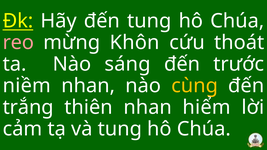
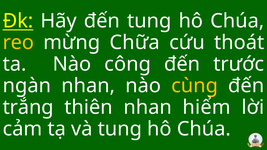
reo colour: pink -> yellow (18, 43)
Khôn: Khôn -> Chữa (135, 43)
sáng: sáng -> công (128, 64)
niềm: niềm -> ngàn (27, 86)
